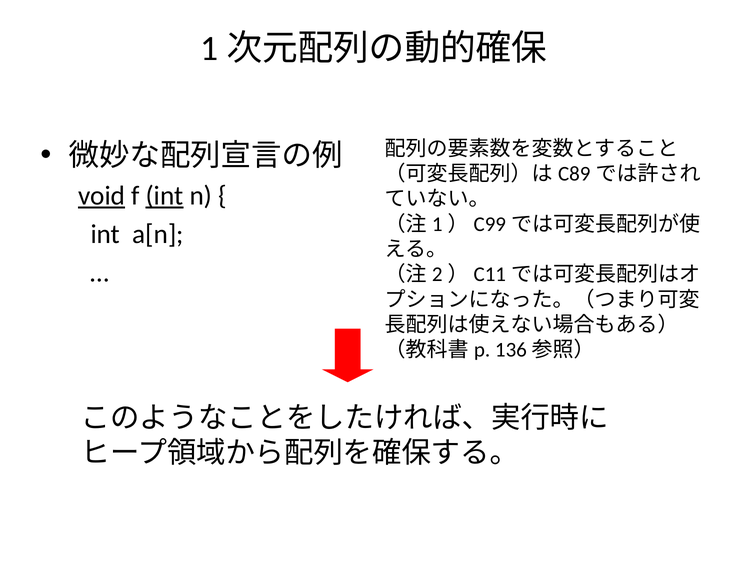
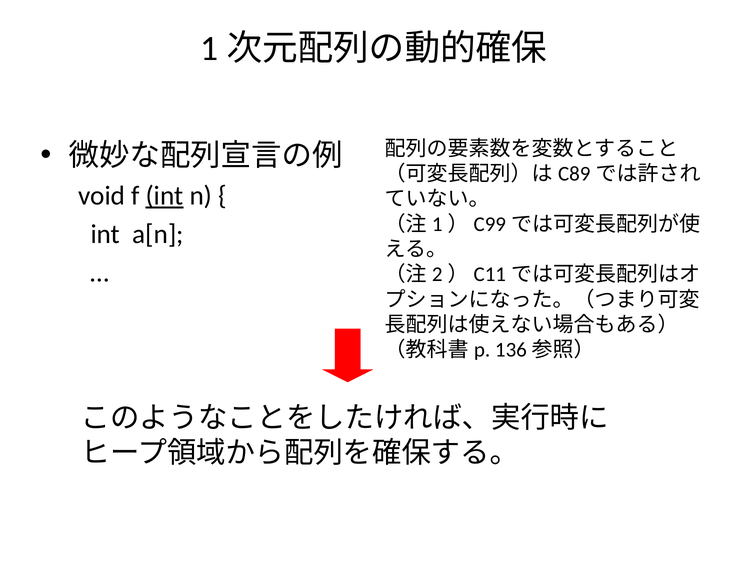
void underline: present -> none (102, 196)
